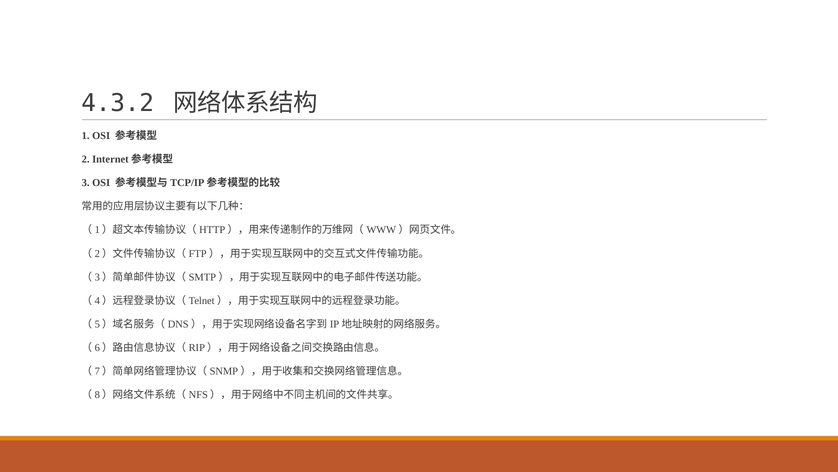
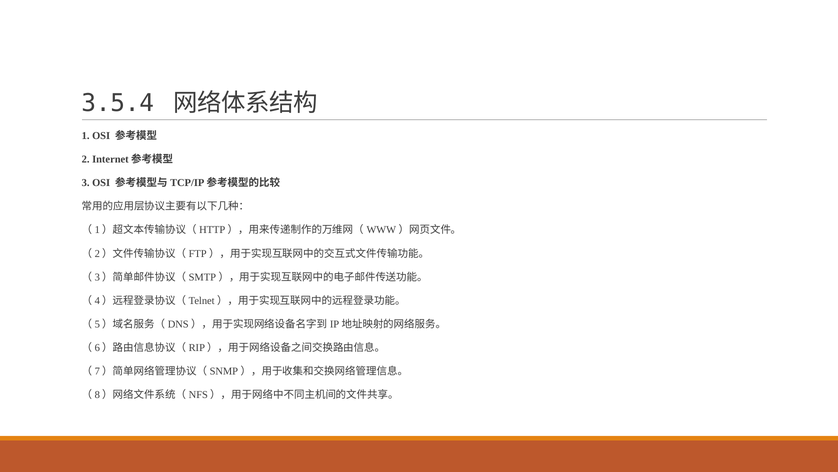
4.3.2: 4.3.2 -> 3.5.4 (118, 103)
